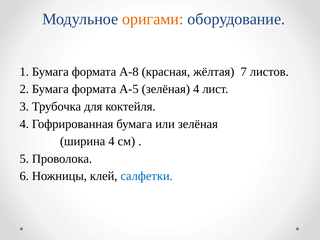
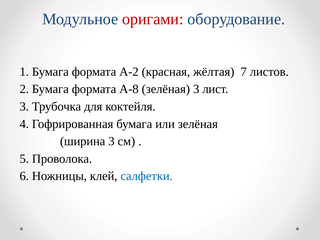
оригами colour: orange -> red (153, 19)
А-8: А-8 -> А-2 (129, 72)
А-5: А-5 -> А-8 (129, 89)
зелёная 4: 4 -> 3 (196, 89)
ширина 4: 4 -> 3 (111, 141)
